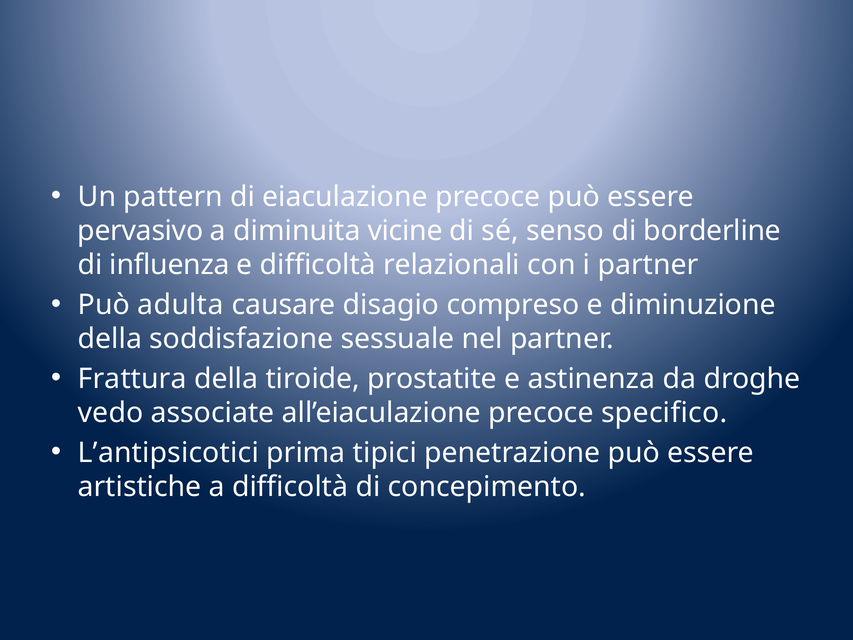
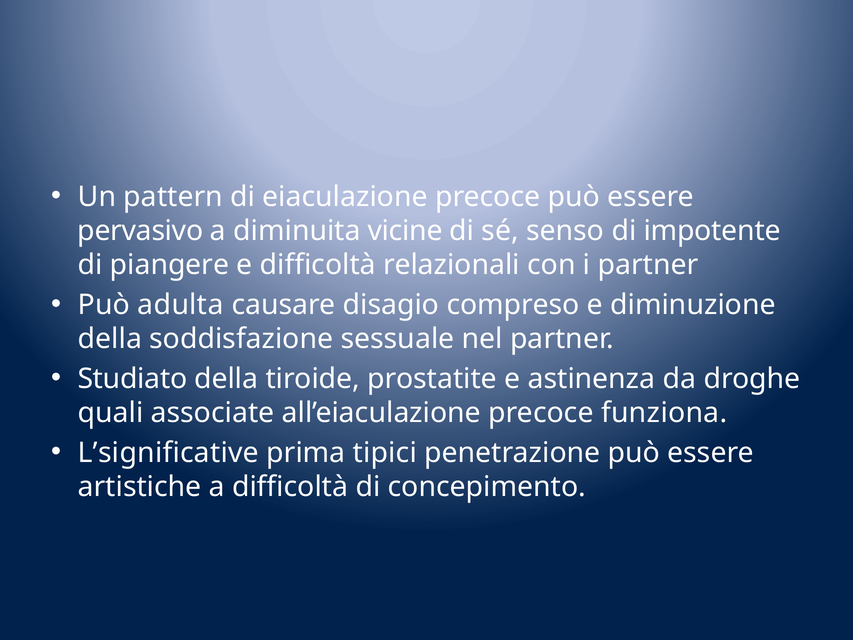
borderline: borderline -> impotente (712, 231)
influenza: influenza -> piangere (170, 265)
Frattura: Frattura -> Studiato (132, 379)
vedo: vedo -> quali (111, 413)
specifico: specifico -> funziona (664, 413)
L’antipsicotici: L’antipsicotici -> L’significative (168, 452)
